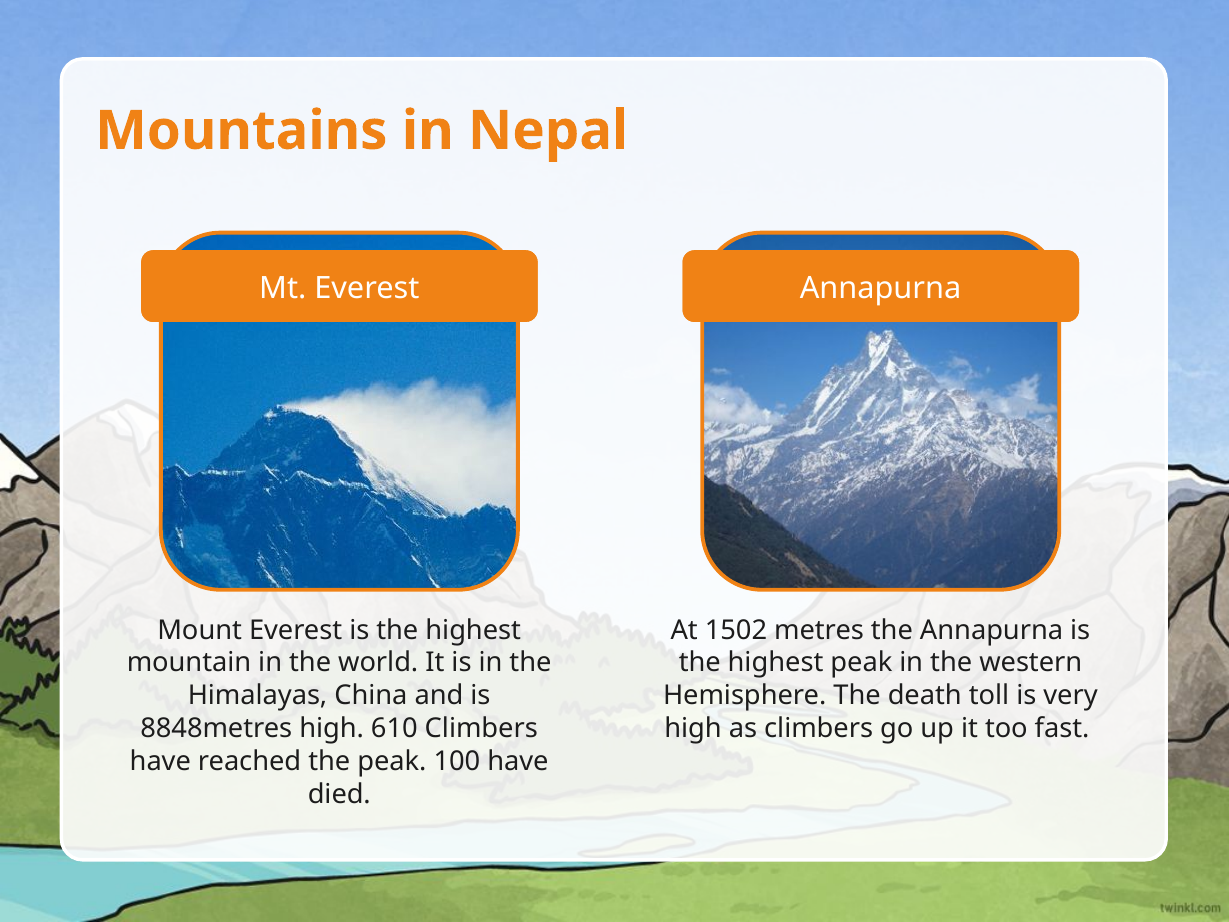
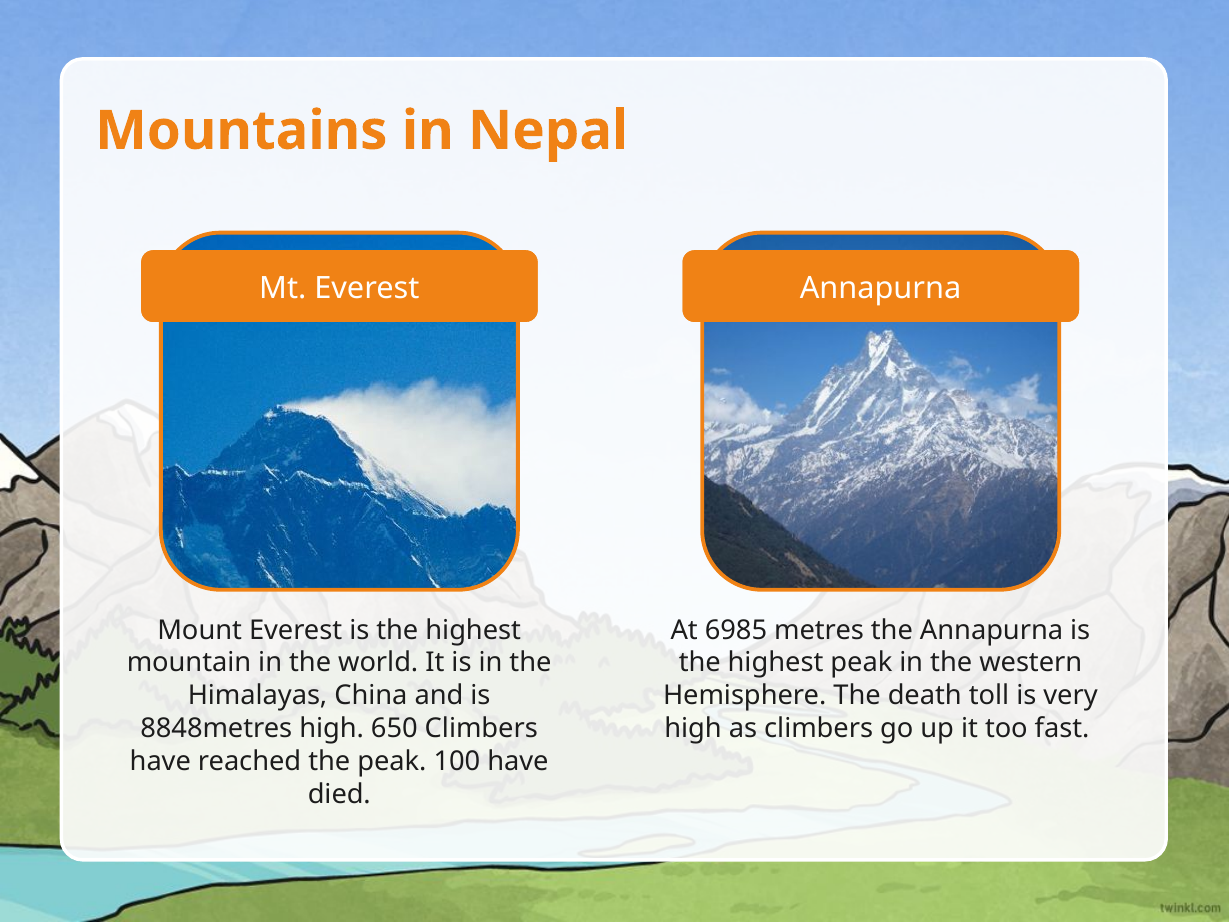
1502: 1502 -> 6985 (736, 630)
610: 610 -> 650 (394, 728)
